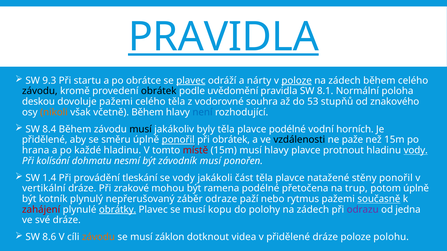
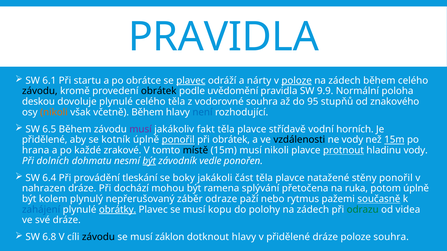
PRAVIDLA underline: present -> none (224, 37)
9.3: 9.3 -> 6.1 (49, 81)
8.1: 8.1 -> 9.9 (325, 91)
dovoluje pažemi: pažemi -> plynulé (116, 102)
53: 53 -> 95 (313, 102)
8.4: 8.4 -> 6.5 (49, 129)
musí colour: black -> purple (141, 129)
byly: byly -> fakt (206, 129)
plavce podélné: podélné -> střídavě (287, 129)
směru: směru -> kotník (116, 140)
ne paže: paže -> vody (352, 140)
15m underline: none -> present (394, 140)
každé hladinu: hladinu -> zrakové (122, 151)
místě colour: red -> black (195, 151)
musí hlavy: hlavy -> nikoli (277, 151)
protnout underline: none -> present (343, 151)
vody underline: present -> none (416, 151)
kolísání: kolísání -> dolních (53, 161)
být underline: none -> present (149, 161)
závodník musí: musí -> vedle (210, 161)
1.4: 1.4 -> 6.4 (49, 178)
se vody: vody -> boky (184, 178)
vertikální: vertikální -> nahrazen (44, 189)
zrakové: zrakové -> dochází (131, 189)
ramena podélné: podélné -> splývání (261, 189)
trup: trup -> ruka (356, 189)
kotník: kotník -> kolem (53, 199)
zahájení colour: red -> blue (41, 210)
odrazu colour: purple -> green (363, 210)
jedna: jedna -> videa (408, 210)
8.6: 8.6 -> 6.8 (49, 237)
závodu colour: orange -> black (98, 237)
dotknout videa: videa -> hlavy (244, 237)
poloze polohu: polohu -> souhra (391, 237)
